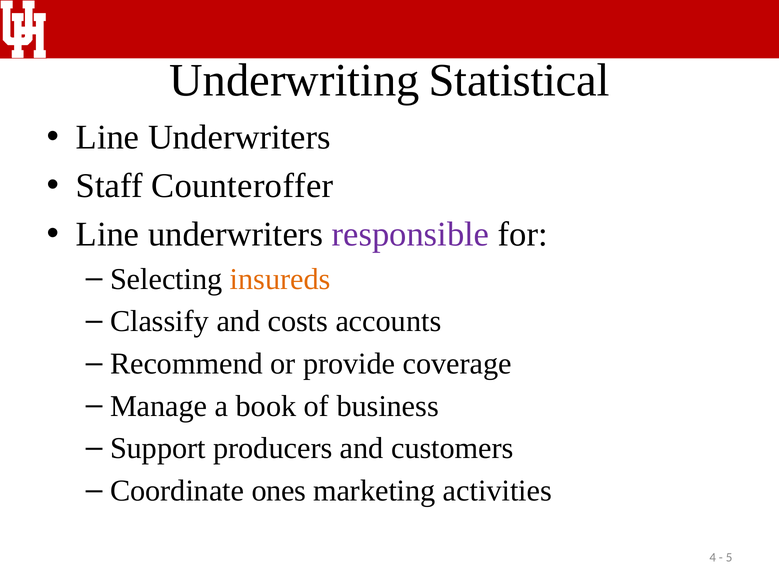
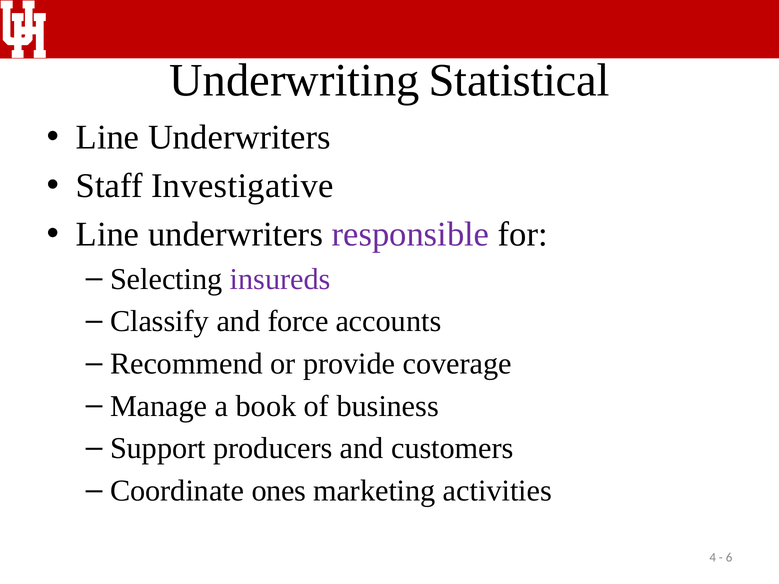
Counteroffer: Counteroffer -> Investigative (242, 186)
insureds colour: orange -> purple (280, 279)
costs: costs -> force (298, 322)
5: 5 -> 6 (729, 558)
